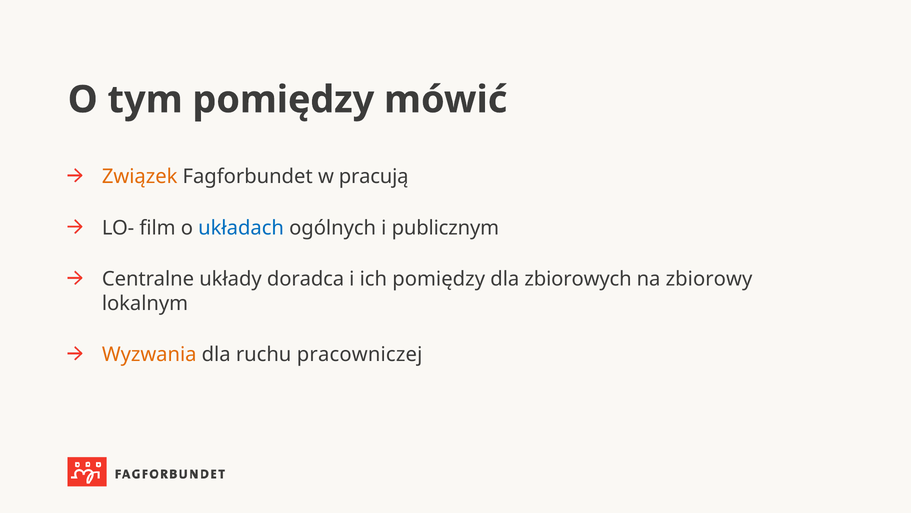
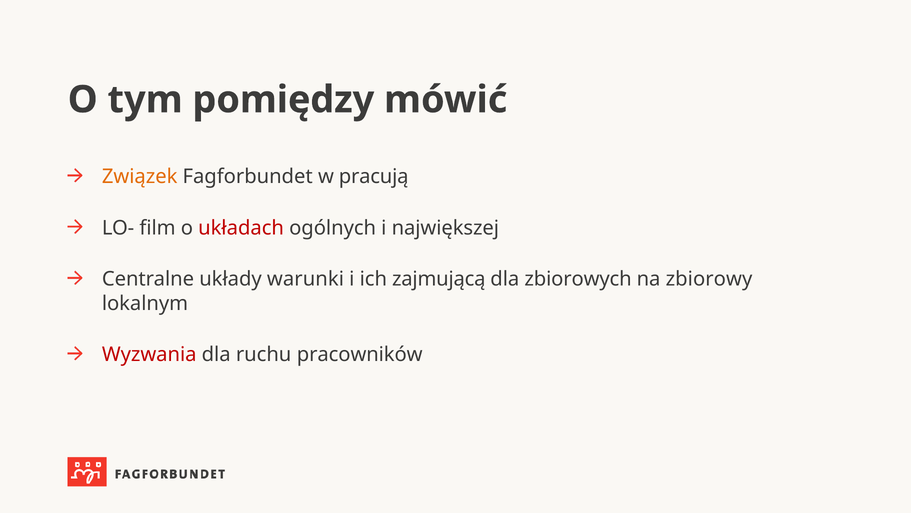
układach colour: blue -> red (241, 228)
publicznym: publicznym -> największej (445, 228)
doradca: doradca -> warunki (305, 279)
ich pomiędzy: pomiędzy -> zajmującą (439, 279)
Wyzwania colour: orange -> red (149, 354)
pracowniczej: pracowniczej -> pracowników (360, 354)
